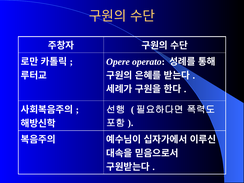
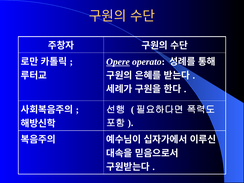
Opere underline: none -> present (118, 62)
